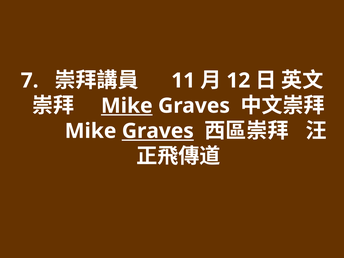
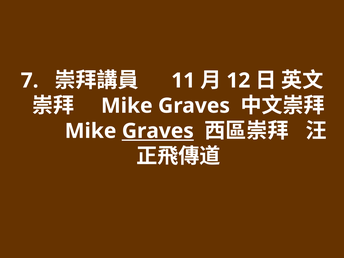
Mike underline: present -> none (127, 106)
